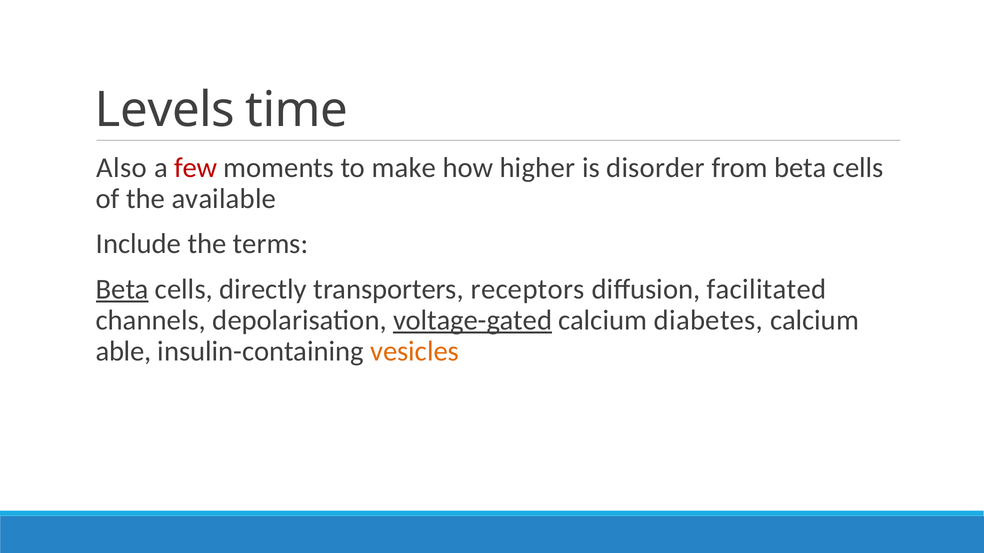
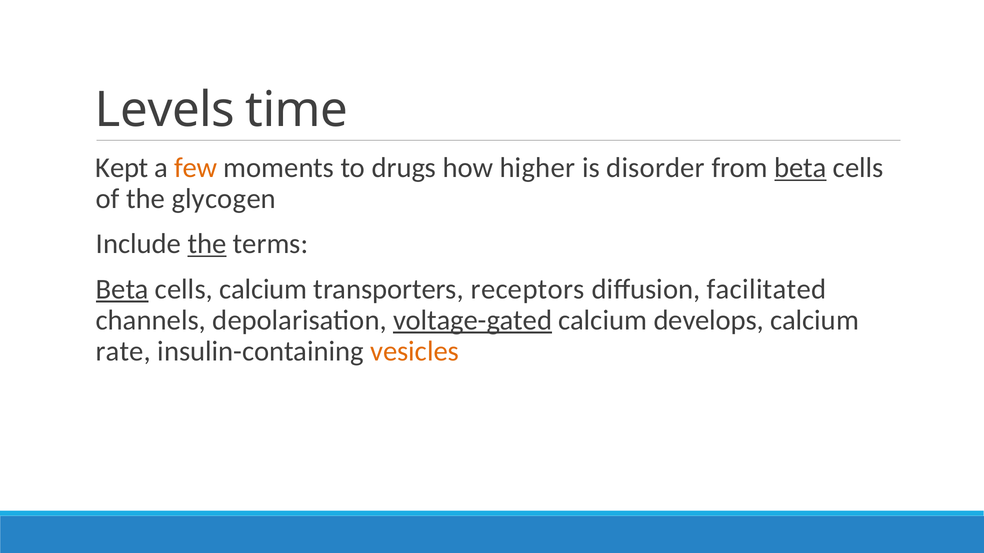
Also: Also -> Kept (122, 168)
few colour: red -> orange (196, 168)
make: make -> drugs (404, 168)
beta underline: none -> present (801, 168)
available: available -> glycogen (224, 199)
the underline: none -> present (207, 244)
cells directly: directly -> calcium (263, 289)
diabetes: diabetes -> develops (709, 320)
able: able -> rate (123, 351)
